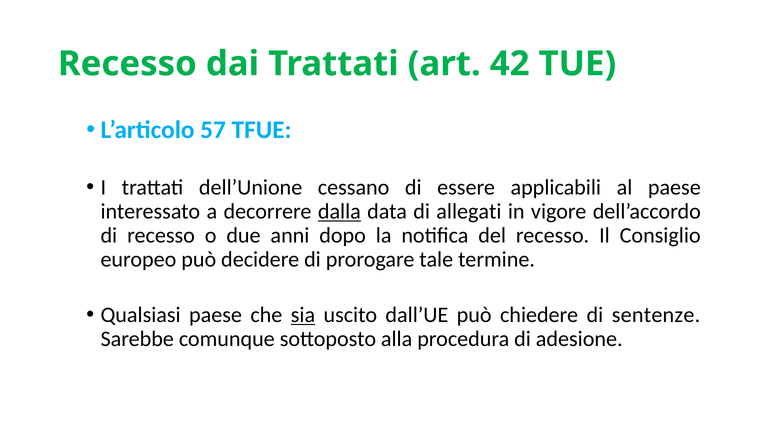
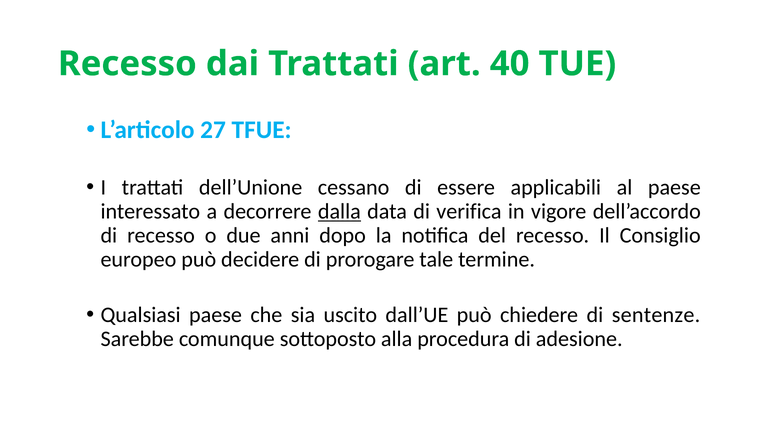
42: 42 -> 40 (510, 64)
57: 57 -> 27 (213, 130)
allegati: allegati -> verifica (469, 211)
sia underline: present -> none (303, 315)
